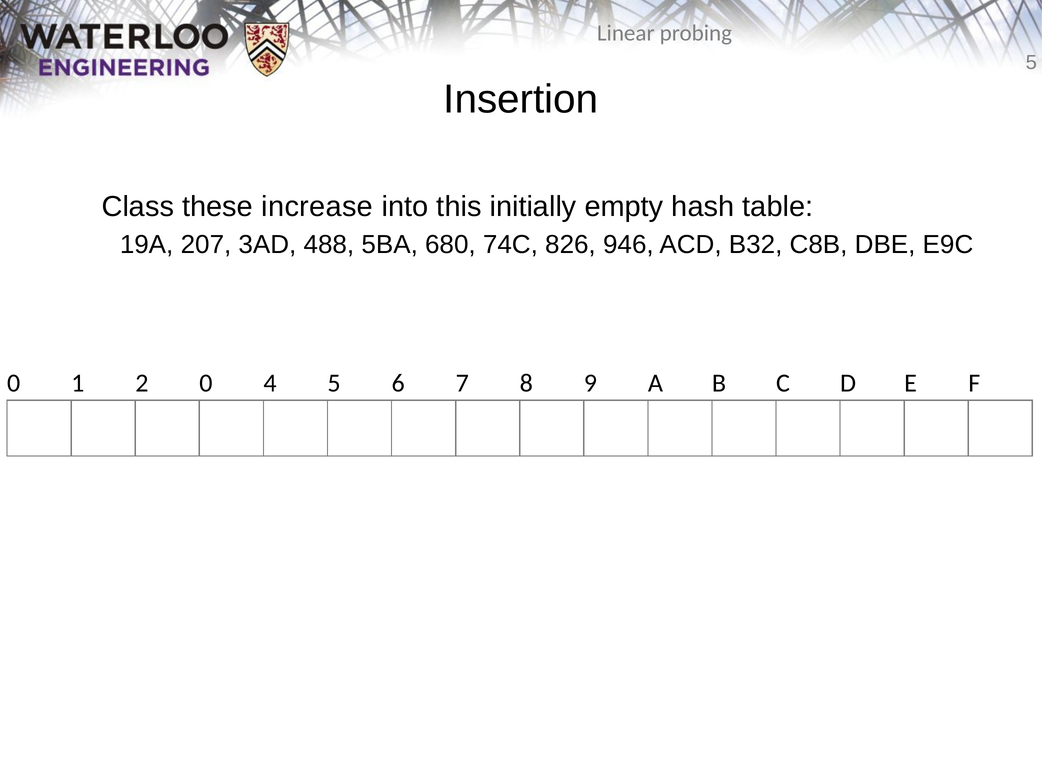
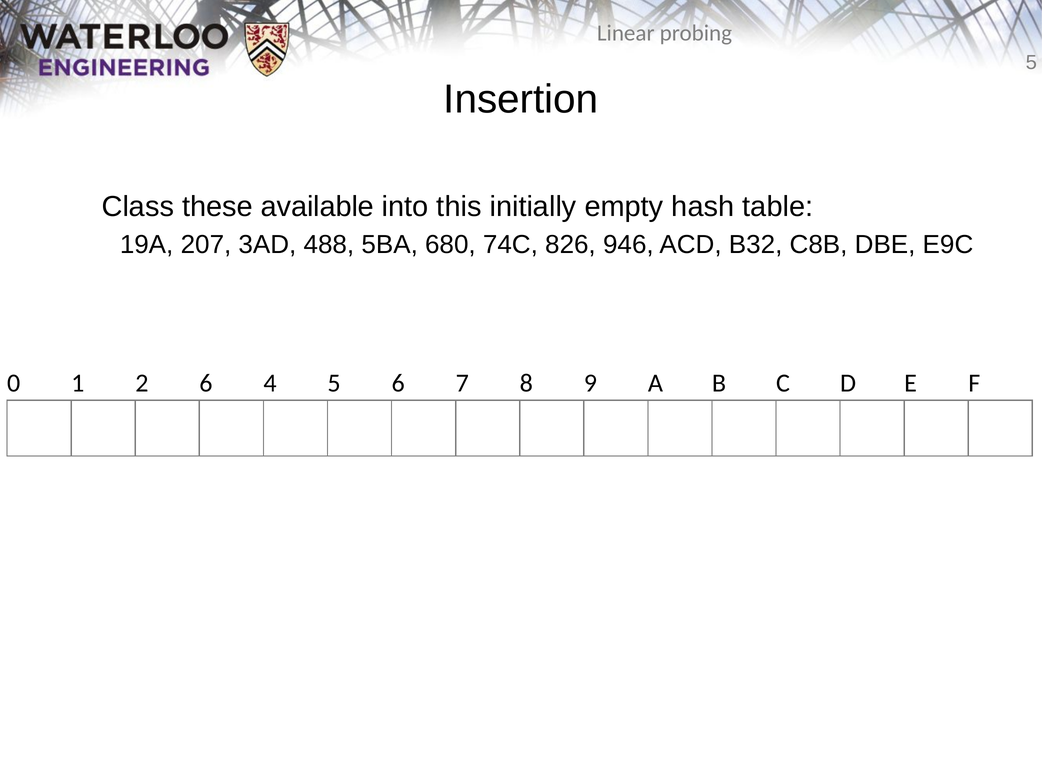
increase: increase -> available (317, 207)
2 0: 0 -> 6 (206, 384)
